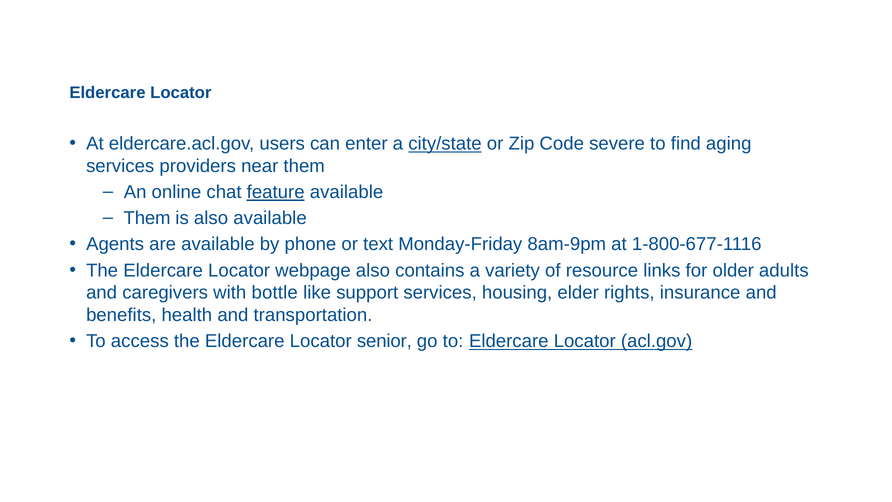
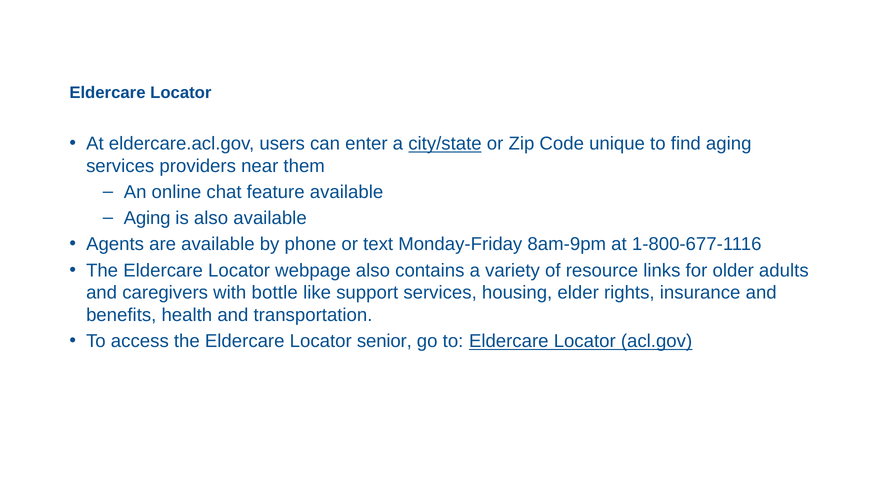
severe: severe -> unique (617, 144)
feature underline: present -> none (276, 192)
Them: Them -> Aging (147, 218)
